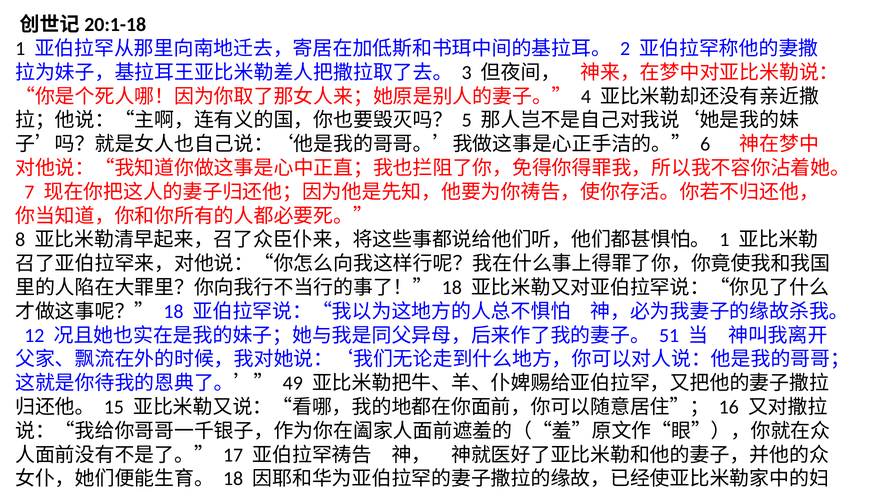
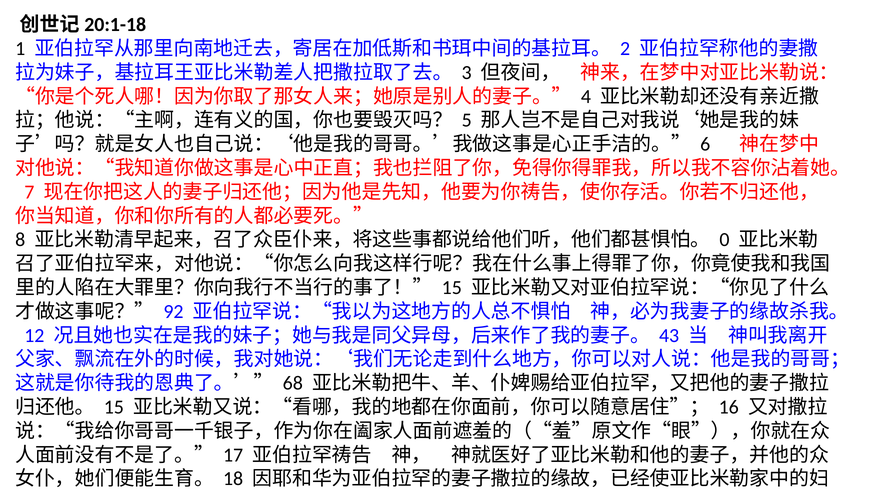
1: 1 -> 0 (725, 240)
18: 18 -> 15 (452, 288)
18: 18 -> 92 (173, 311)
51: 51 -> 43 (669, 335)
49: 49 -> 68 (293, 383)
